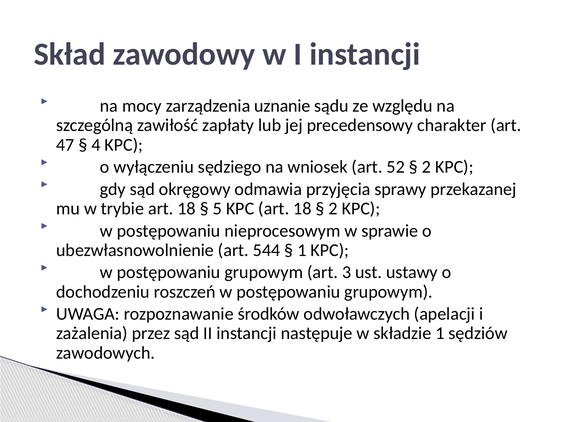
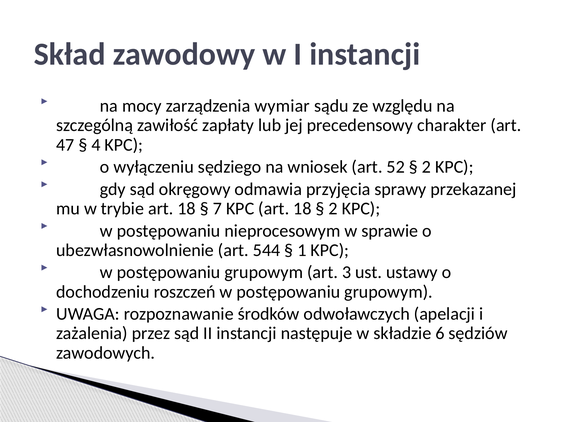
uznanie: uznanie -> wymiar (282, 106)
5: 5 -> 7 (217, 209)
składzie 1: 1 -> 6 (440, 334)
